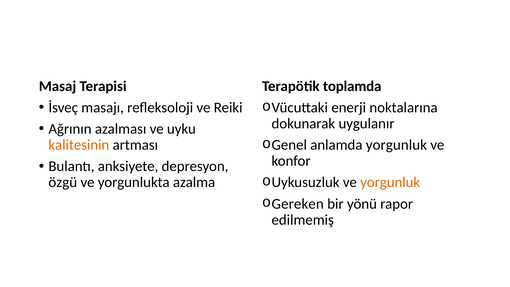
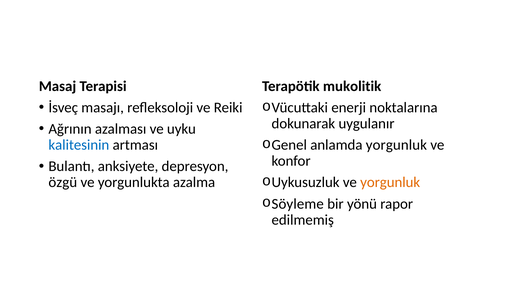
toplamda: toplamda -> mukolitik (352, 86)
kalitesinin colour: orange -> blue (79, 145)
Gereken: Gereken -> Söyleme (298, 204)
